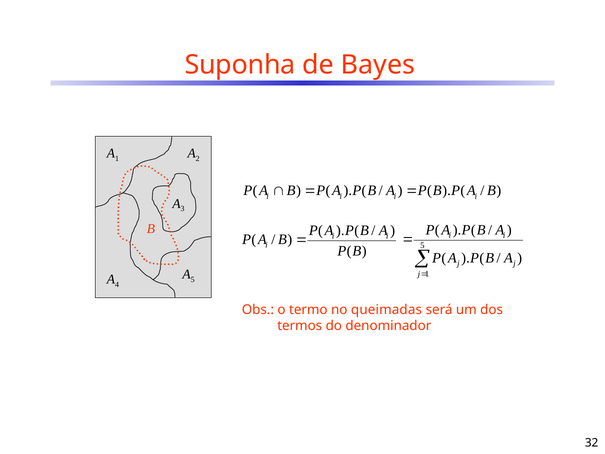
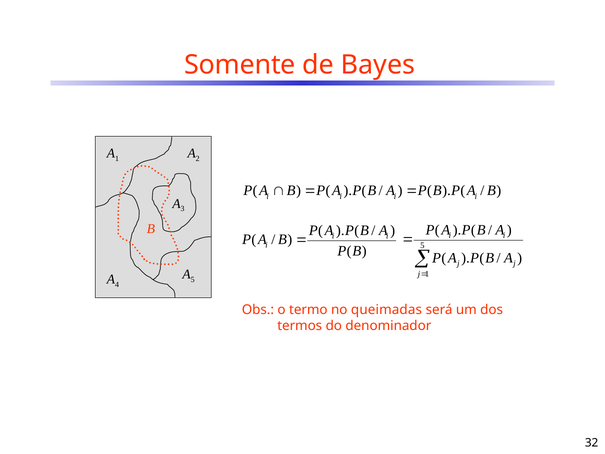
Suponha: Suponha -> Somente (240, 65)
